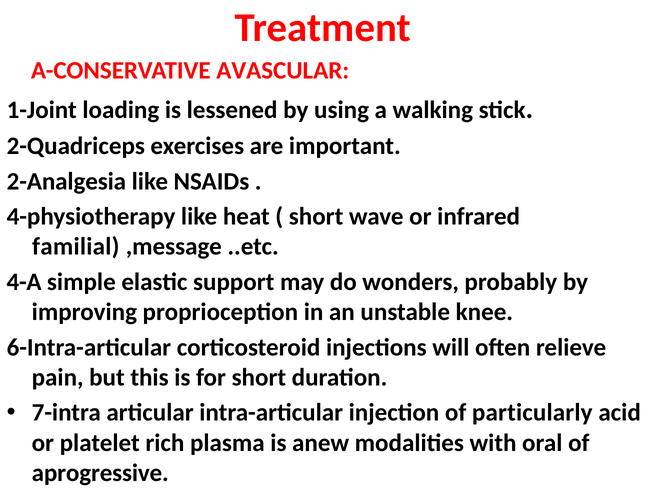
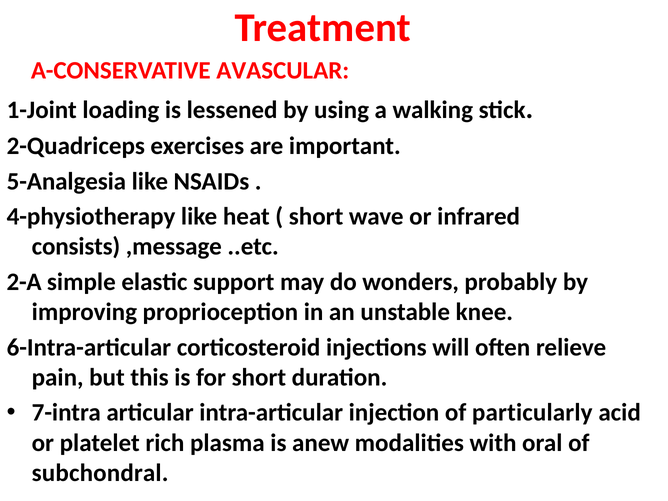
2-Analgesia: 2-Analgesia -> 5-Analgesia (66, 181)
familial: familial -> consists (76, 247)
4-A: 4-A -> 2-A (24, 282)
aprogressive: aprogressive -> subchondral (100, 473)
